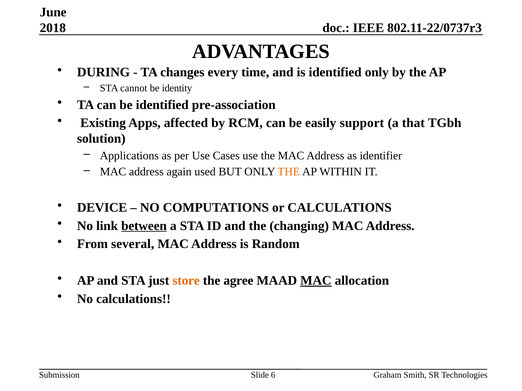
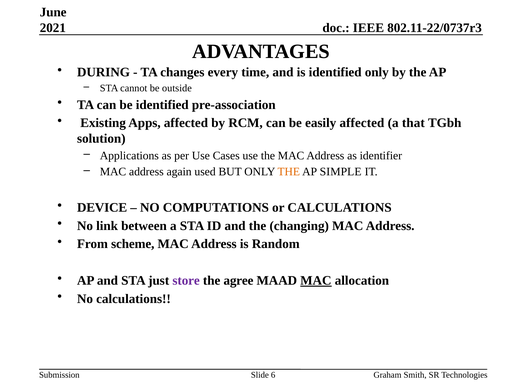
2018: 2018 -> 2021 (53, 28)
identity: identity -> outside (177, 88)
easily support: support -> affected (362, 123)
WITHIN: WITHIN -> SIMPLE (341, 172)
between underline: present -> none (144, 226)
several: several -> scheme (133, 244)
store colour: orange -> purple (186, 281)
